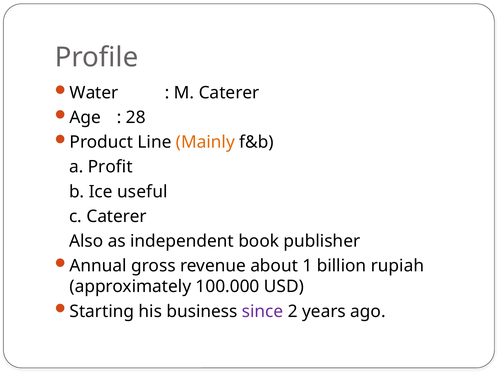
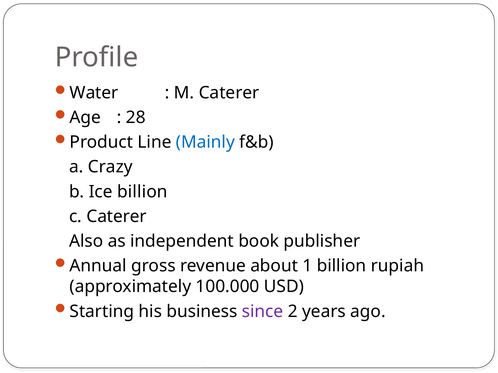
Mainly colour: orange -> blue (205, 142)
Profit: Profit -> Crazy (110, 167)
Ice useful: useful -> billion (142, 192)
